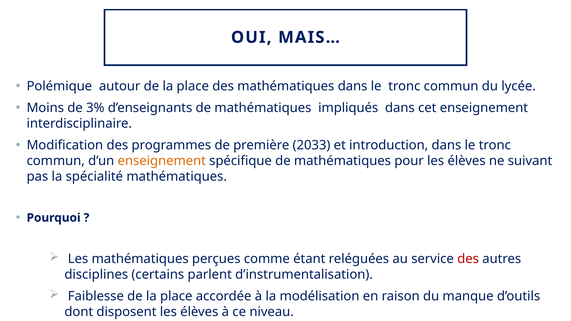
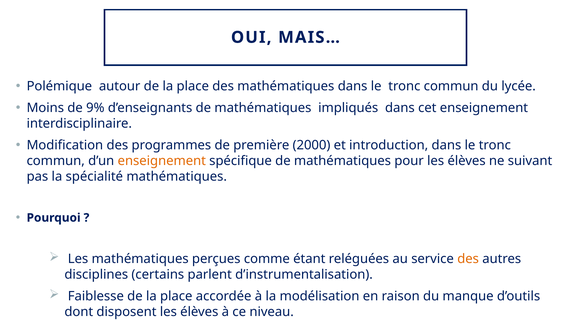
3%: 3% -> 9% (95, 108)
2033: 2033 -> 2000 (311, 145)
des colour: red -> orange (468, 259)
